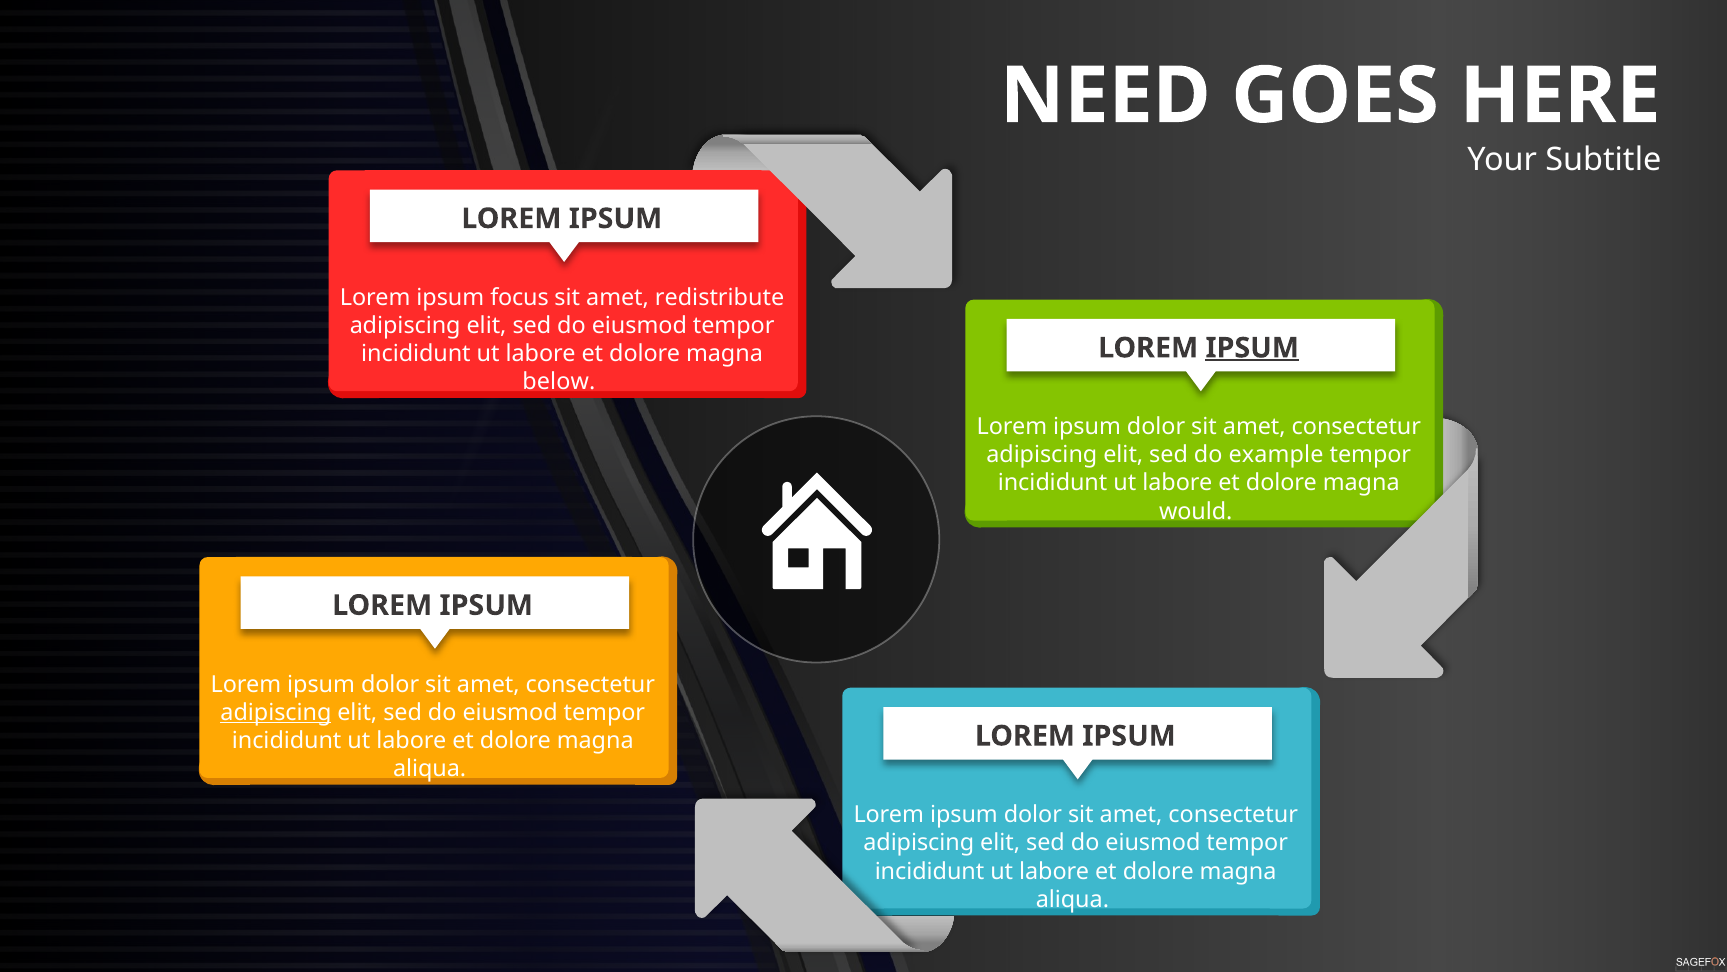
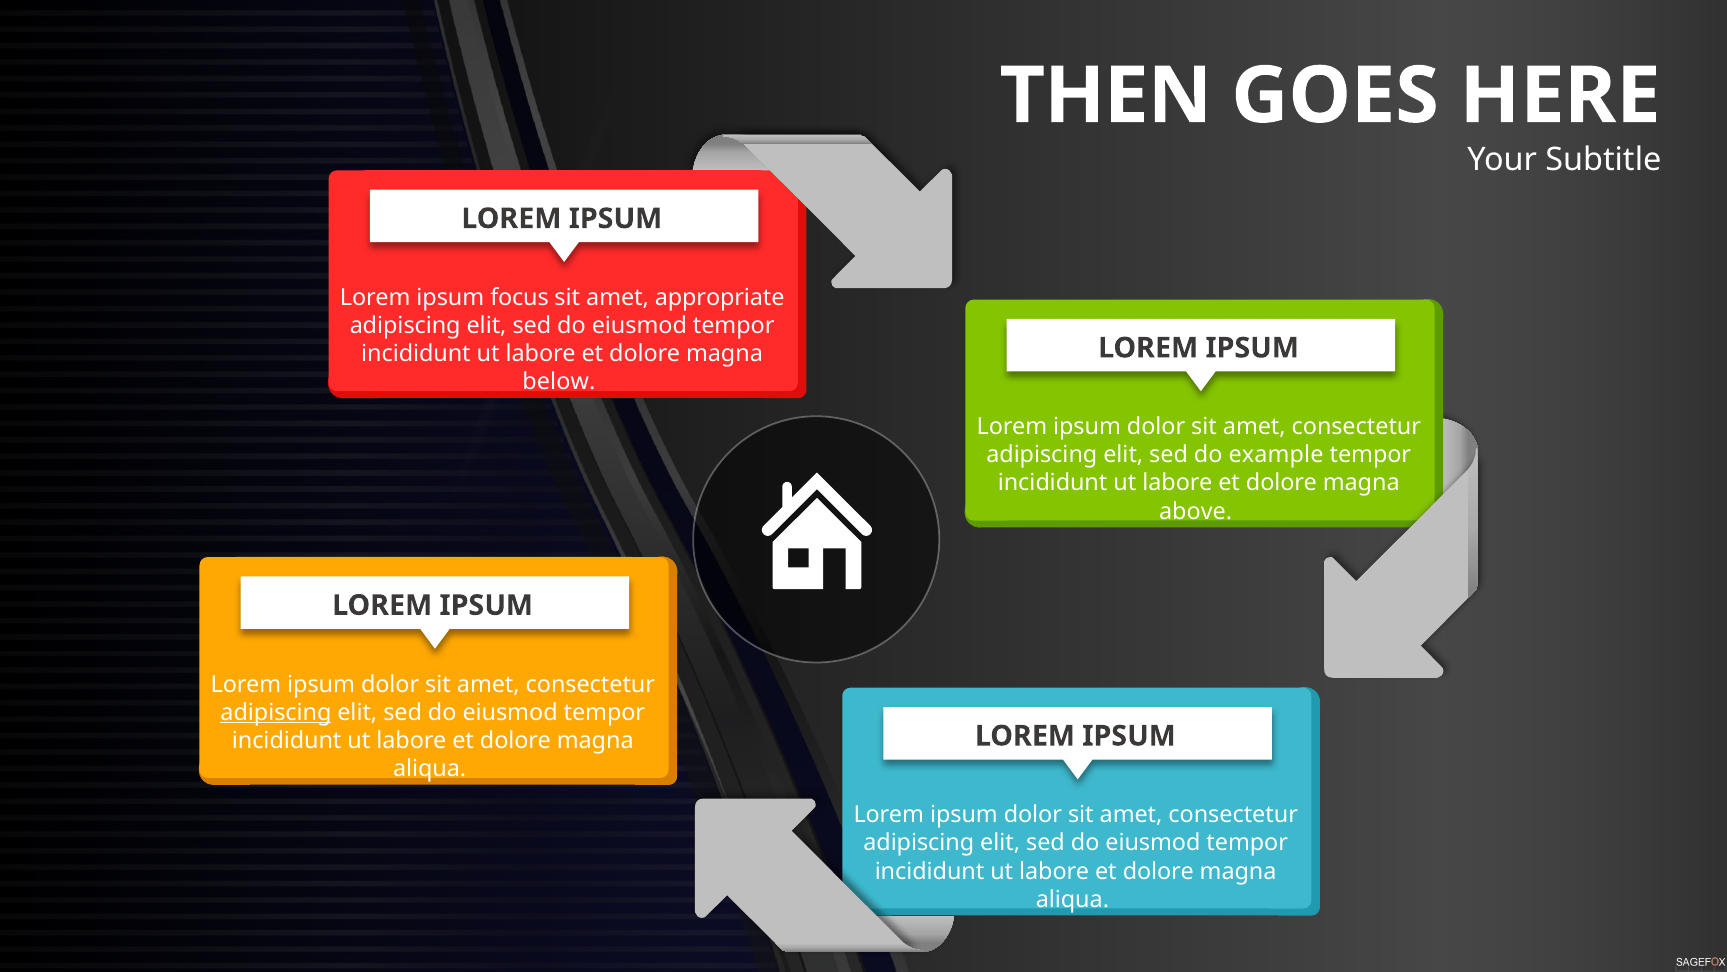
NEED: NEED -> THEN (1106, 96)
redistribute: redistribute -> appropriate (720, 298)
IPSUM underline: present -> none (1252, 348)
would: would -> above (1196, 511)
